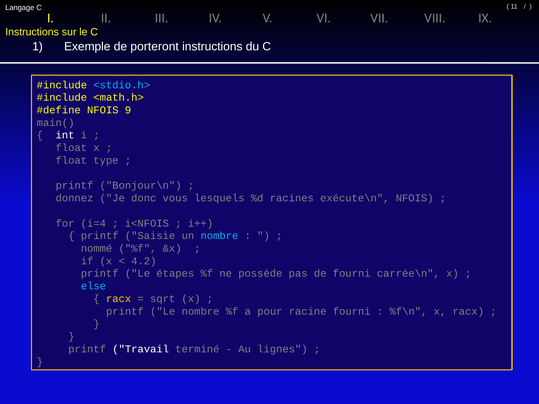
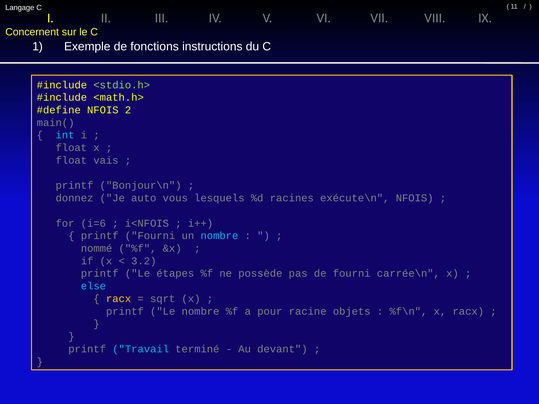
Instructions: Instructions -> Concernent (32, 32)
porteront: porteront -> fonctions (155, 47)
<stdio.h> colour: light blue -> light green (122, 85)
9: 9 -> 2 (128, 110)
int colour: white -> light blue (65, 135)
type: type -> vais (106, 160)
donc: donc -> auto (144, 198)
i=4: i=4 -> i=6 (93, 223)
printf Saisie: Saisie -> Fourni (150, 236)
4.2: 4.2 -> 3.2 (144, 261)
racine fourni: fourni -> objets (352, 311)
Travail colour: white -> light blue (141, 349)
lignes: lignes -> devant (282, 349)
